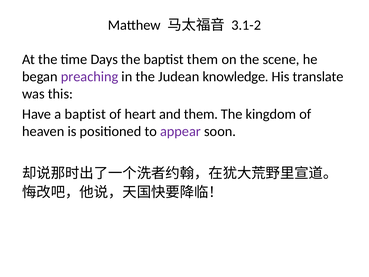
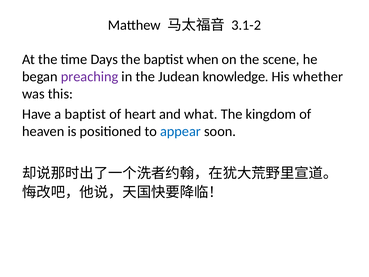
baptist them: them -> when (203, 59)
translate: translate -> whether (318, 77)
and them: them -> what (201, 114)
appear colour: purple -> blue (180, 131)
